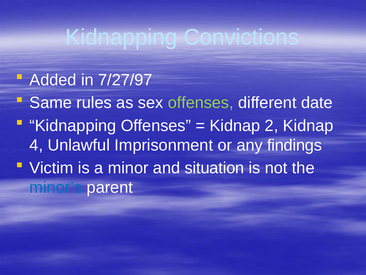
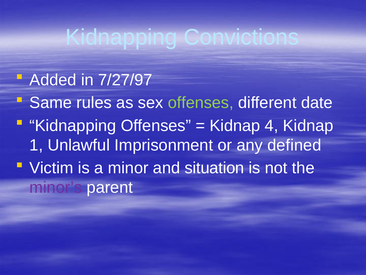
2: 2 -> 4 (271, 125)
4: 4 -> 1 (36, 145)
findings: findings -> defined (294, 145)
minor’s colour: blue -> purple (56, 187)
